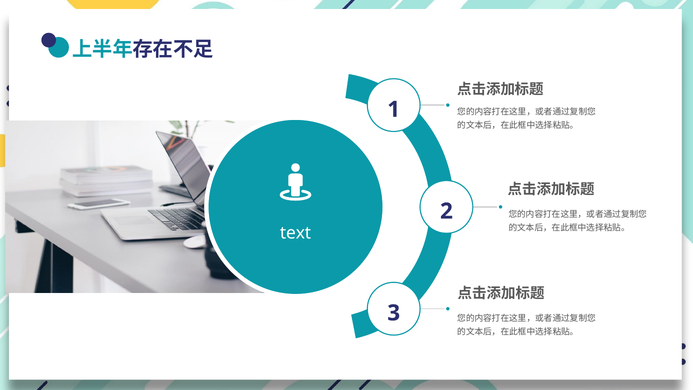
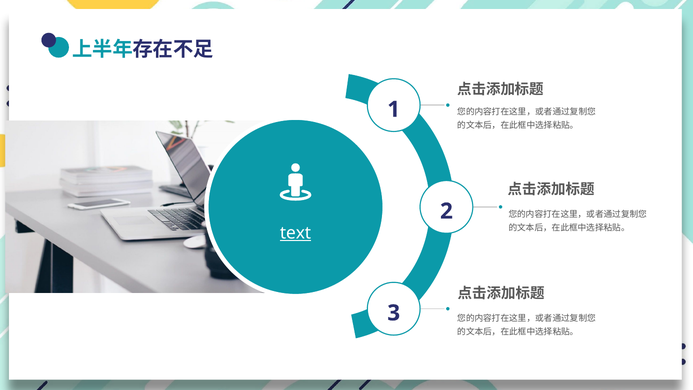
text underline: none -> present (296, 233)
